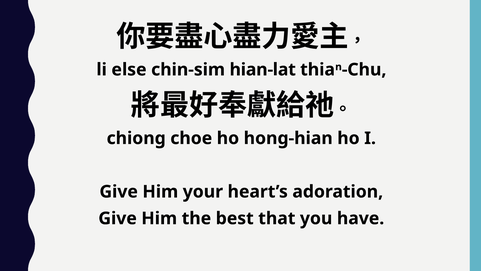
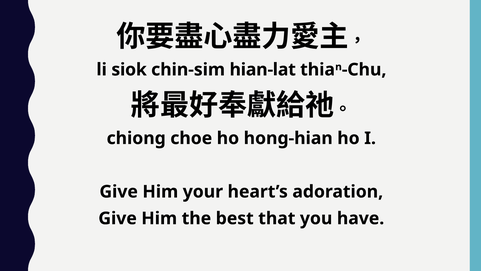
else: else -> siok (129, 70)
